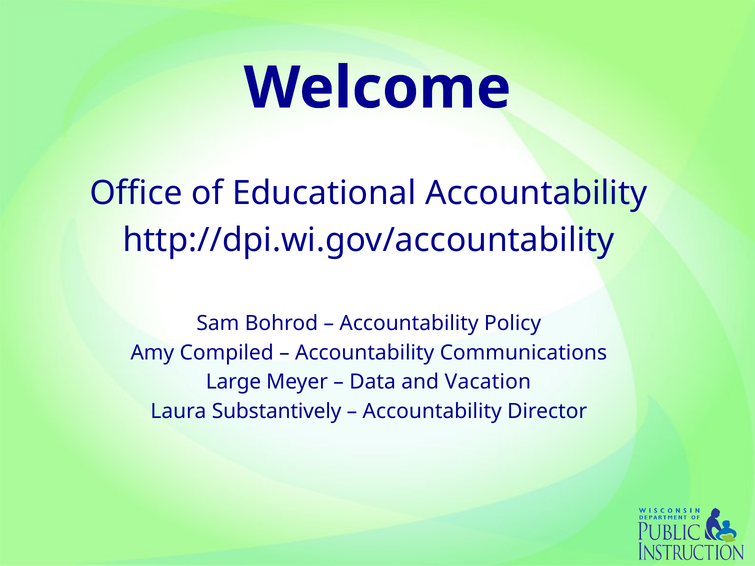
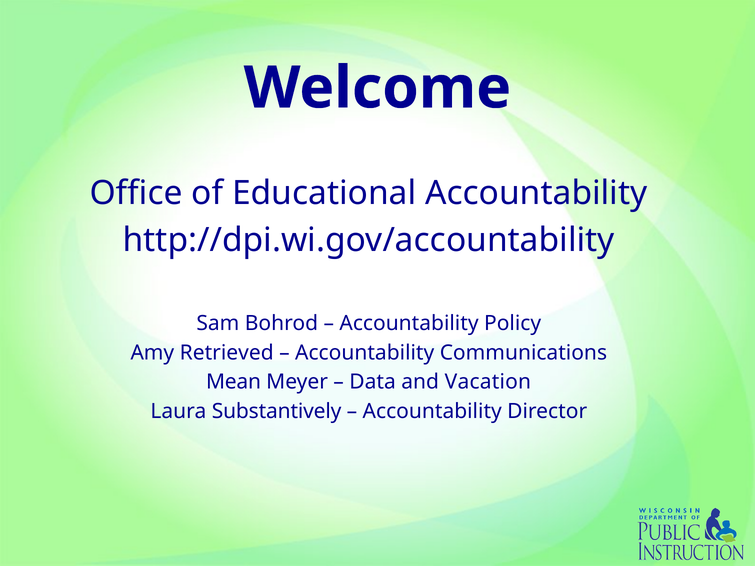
Compiled: Compiled -> Retrieved (227, 353)
Large: Large -> Mean (234, 382)
